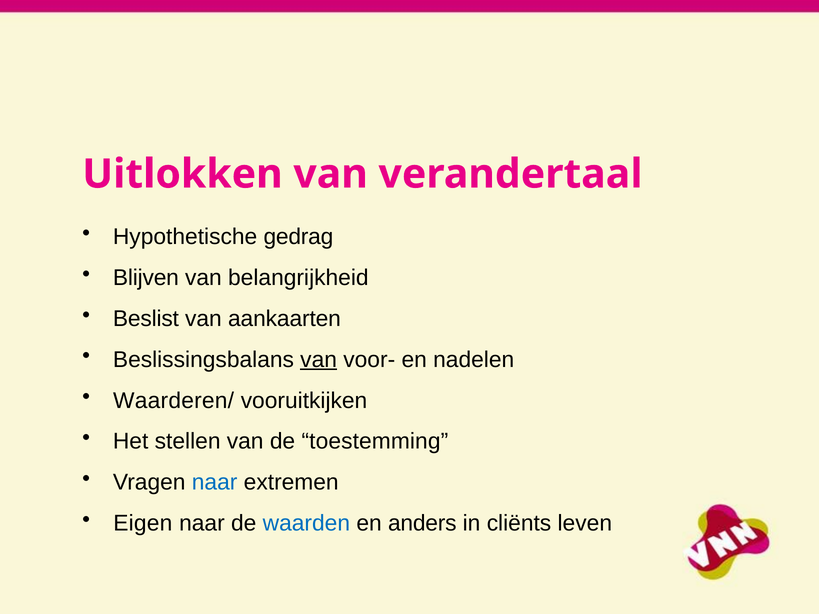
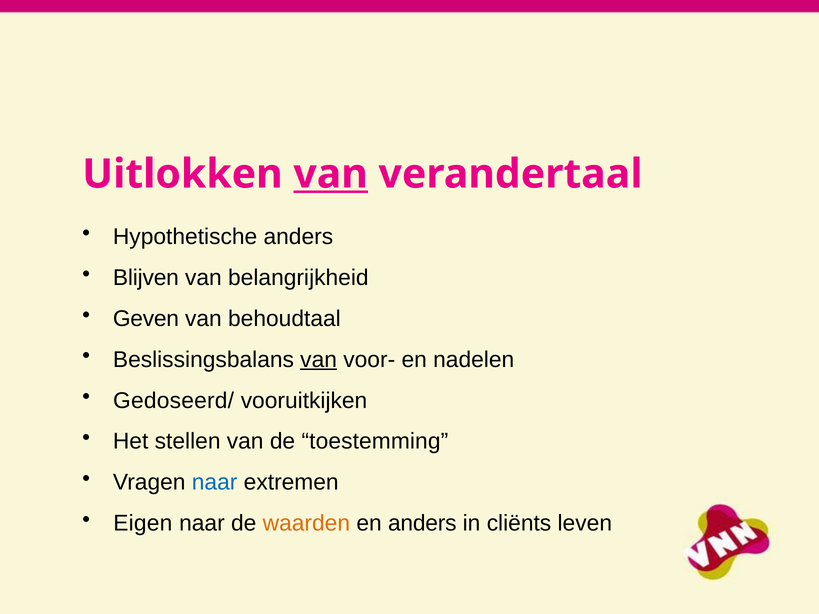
van underline: none -> present (331, 174)
Hypothetische gedrag: gedrag -> anders (298, 237)
Beslist: Beslist -> Geven (146, 319)
aankaarten: aankaarten -> behoudtaal (284, 319)
Waarderen/: Waarderen/ -> Gedoseerd/ (174, 401)
waarden colour: blue -> orange (306, 524)
